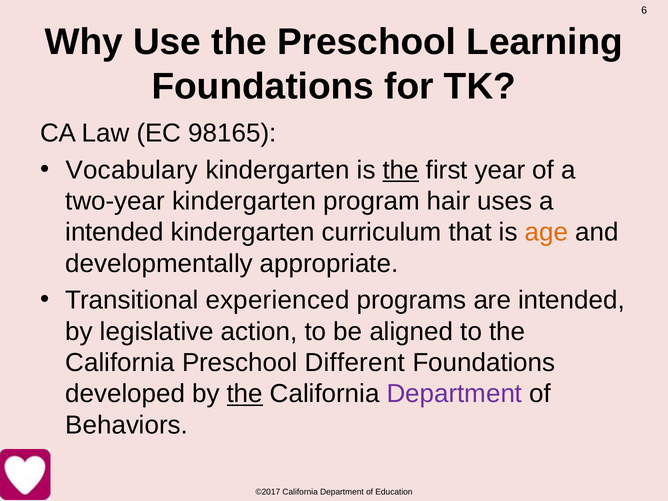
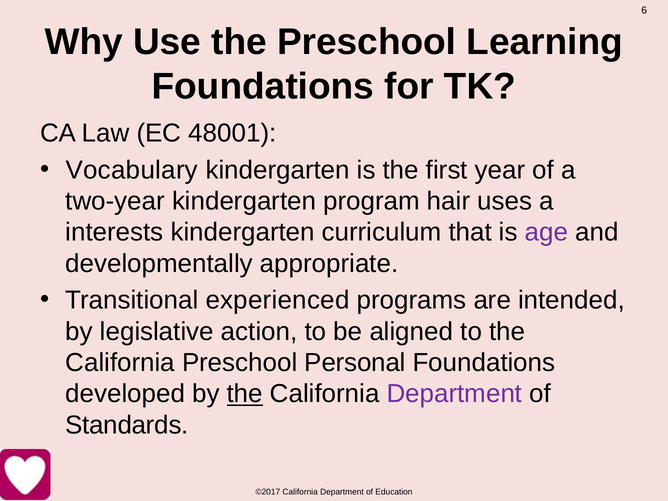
98165: 98165 -> 48001 (232, 133)
the underline: present -> none (401, 170)
intended: intended -> interests (114, 232)
age colour: orange -> purple (546, 232)
Different: Different -> Personal (355, 363)
Behaviors: Behaviors -> Standards (127, 425)
